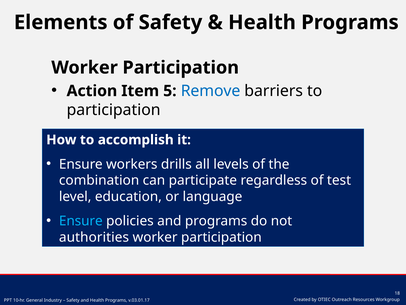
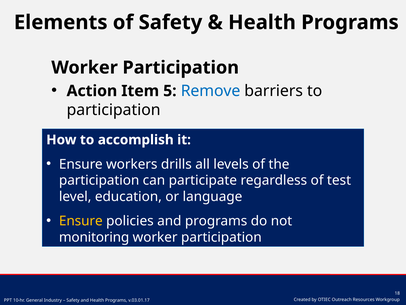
combination: combination -> participation (99, 180)
Ensure colour: light blue -> yellow (81, 221)
authorities: authorities -> monitoring (94, 237)
